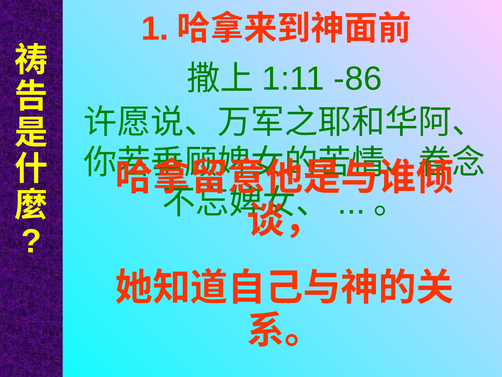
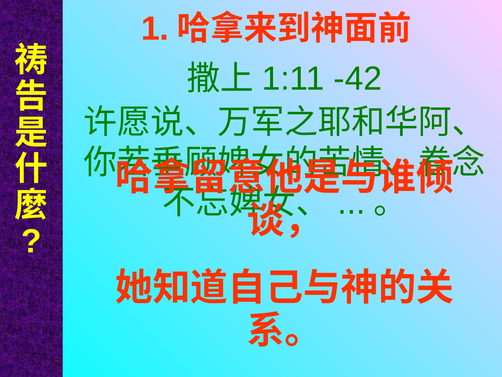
-86: -86 -> -42 (358, 79)
